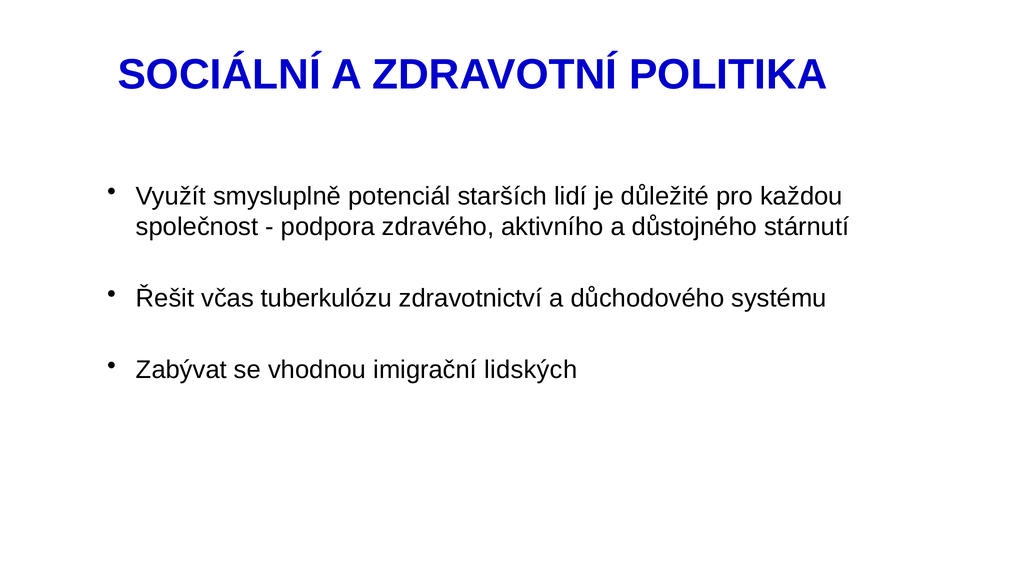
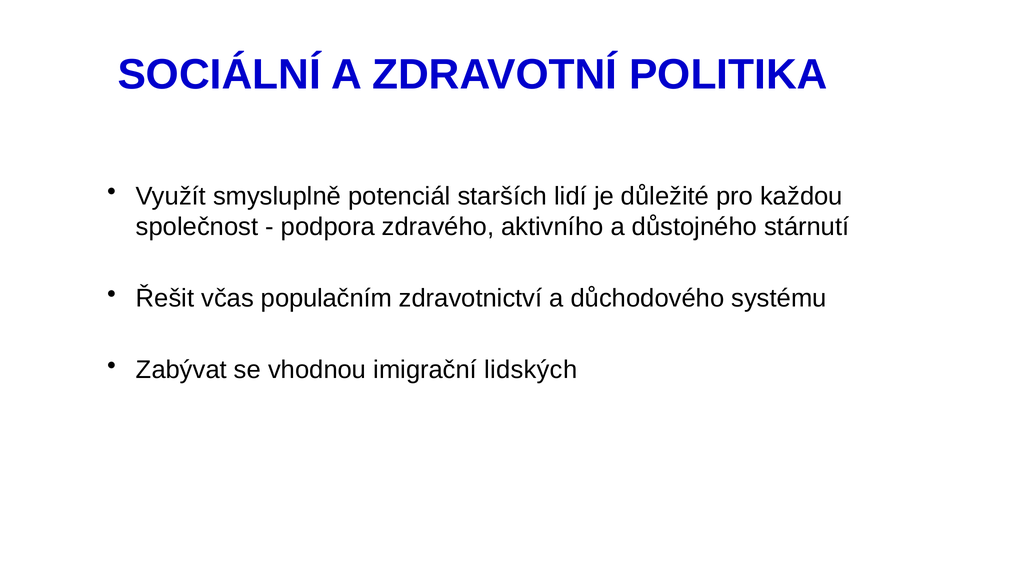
tuberkulózu: tuberkulózu -> populačním (326, 299)
